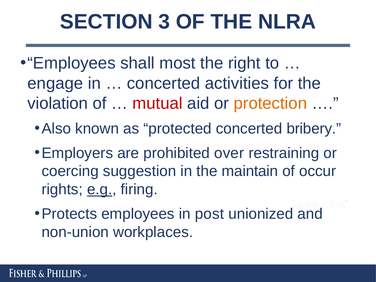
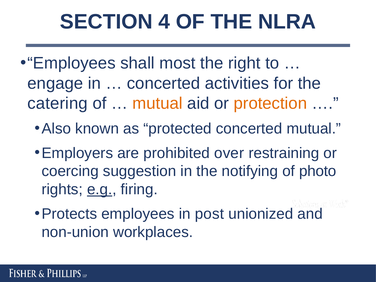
3: 3 -> 4 (164, 22)
violation: violation -> catering (58, 103)
mutual colour: red -> orange (158, 103)
concerted bribery: bribery -> mutual (314, 129)
maintain: maintain -> notifying (250, 171)
occur: occur -> photo (318, 171)
